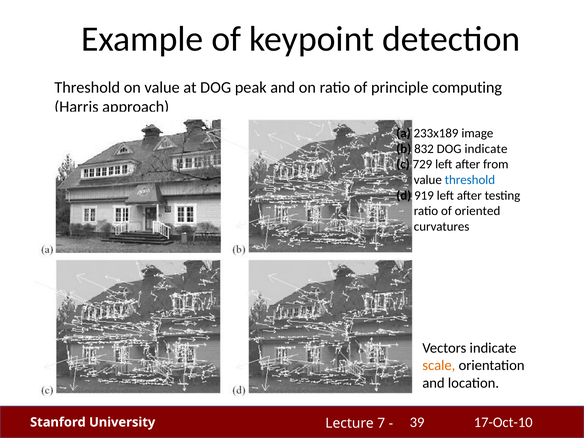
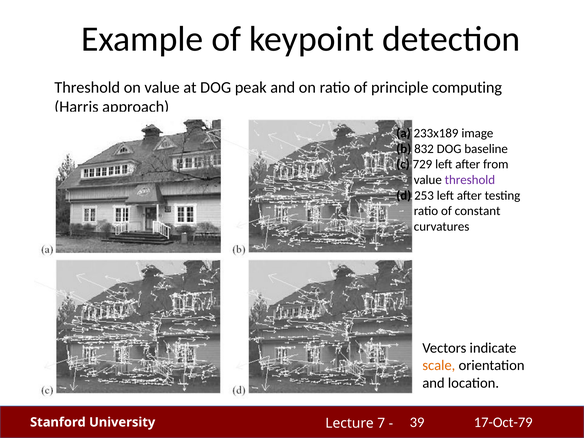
DOG indicate: indicate -> baseline (486, 149)
threshold colour: blue -> purple (470, 180)
919: 919 -> 253 (424, 195)
oriented: oriented -> constant (478, 211)
17-Oct-10: 17-Oct-10 -> 17-Oct-79 (503, 422)
